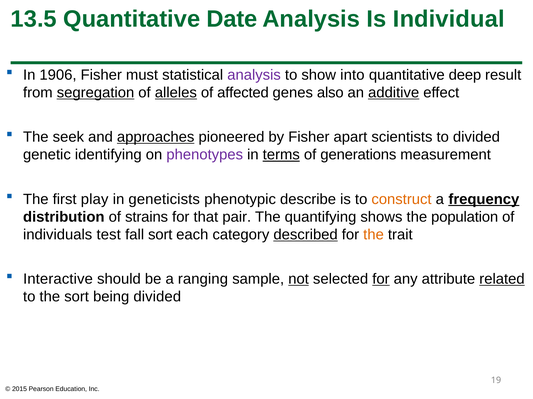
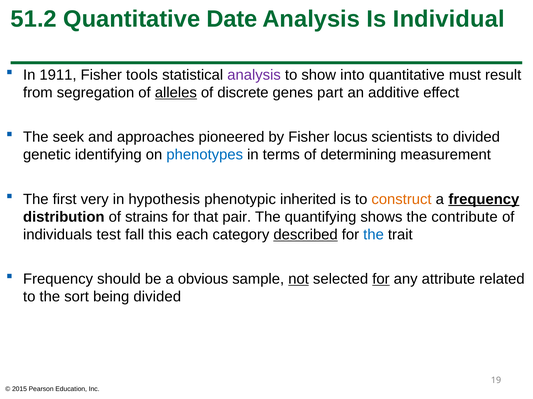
13.5: 13.5 -> 51.2 (34, 19)
1906: 1906 -> 1911 (58, 75)
must: must -> tools (142, 75)
deep: deep -> must (465, 75)
segregation underline: present -> none (96, 93)
affected: affected -> discrete (243, 93)
also: also -> part (330, 93)
additive underline: present -> none (394, 93)
approaches underline: present -> none (156, 137)
apart: apart -> locus (351, 137)
phenotypes colour: purple -> blue (205, 155)
terms underline: present -> none (281, 155)
generations: generations -> determining (358, 155)
play: play -> very (95, 199)
geneticists: geneticists -> hypothesis (164, 199)
describe: describe -> inherited (308, 199)
population: population -> contribute (465, 217)
fall sort: sort -> this (160, 235)
the colour: orange -> blue (374, 235)
Interactive: Interactive -> Frequency (58, 279)
ranging: ranging -> obvious (203, 279)
related underline: present -> none (502, 279)
